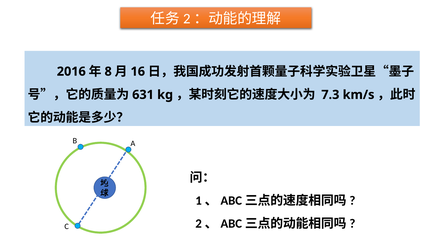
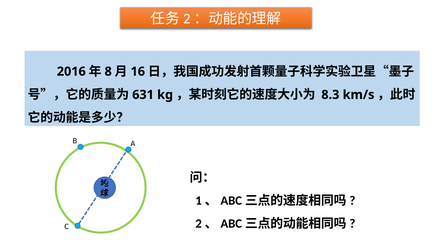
7.3: 7.3 -> 8.3 (330, 95)
